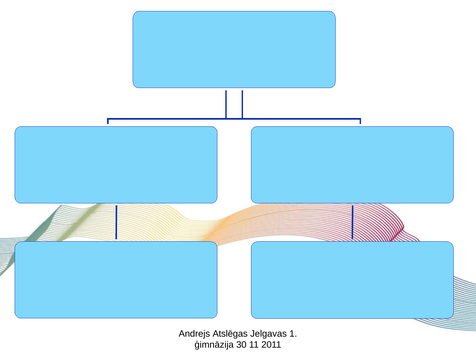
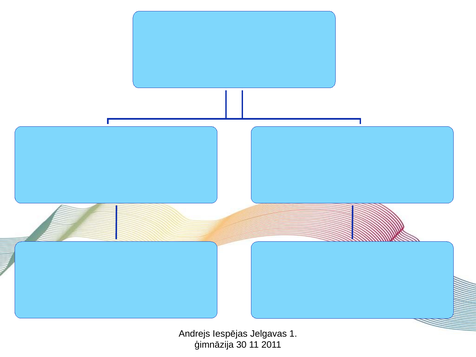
Atslēgas: Atslēgas -> Iespējas (230, 334)
